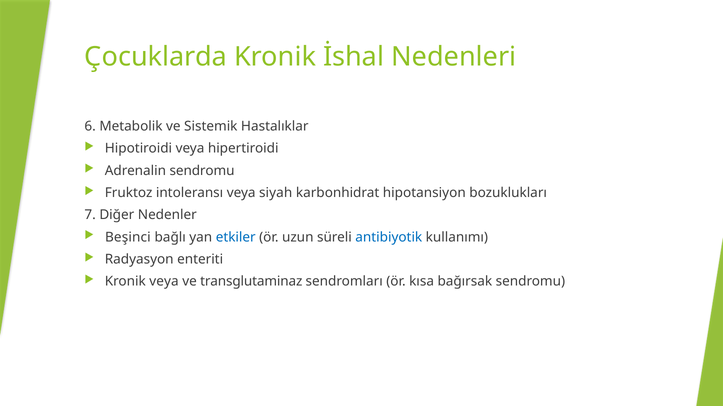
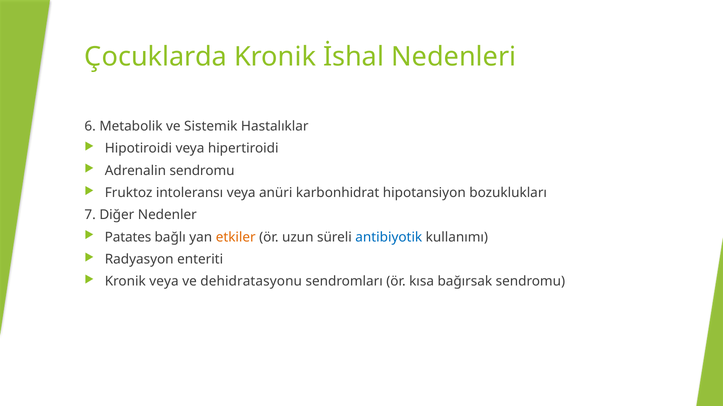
siyah: siyah -> anüri (276, 193)
Beşinci: Beşinci -> Patates (128, 237)
etkiler colour: blue -> orange (236, 237)
transglutaminaz: transglutaminaz -> dehidratasyonu (251, 282)
